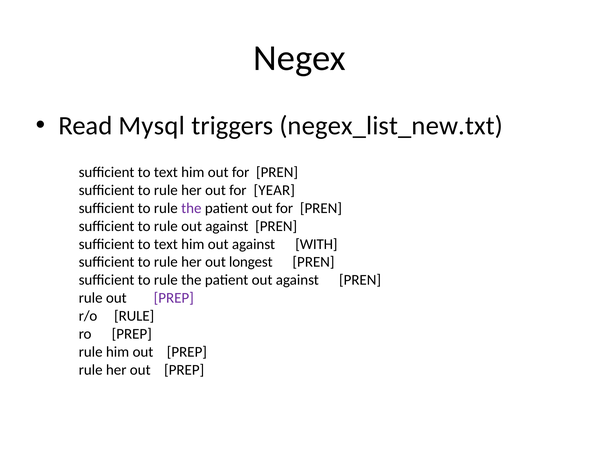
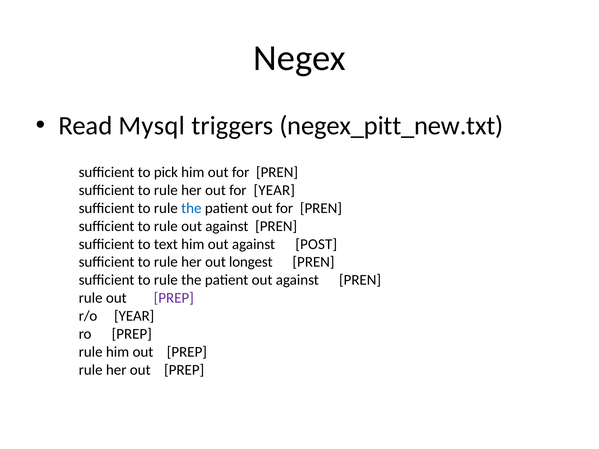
negex_list_new.txt: negex_list_new.txt -> negex_pitt_new.txt (391, 126)
text: text -> pick (166, 172)
the colour: purple -> blue (191, 208)
WITH: WITH -> POST (316, 244)
r/o RULE: RULE -> YEAR (134, 316)
